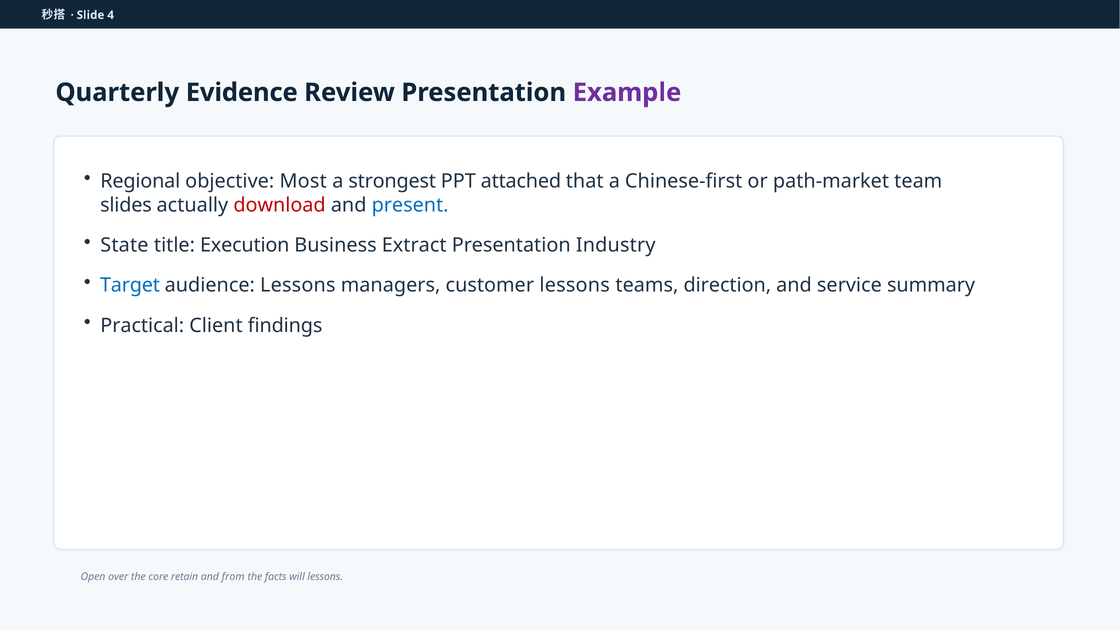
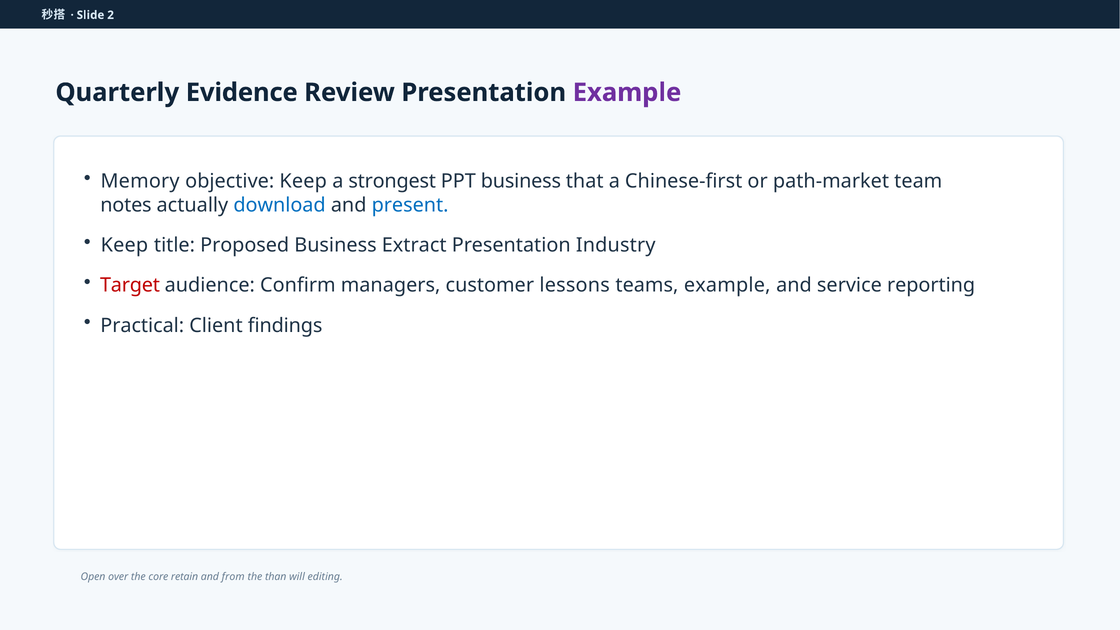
4: 4 -> 2 (111, 15)
Regional: Regional -> Memory (140, 181)
objective Most: Most -> Keep (303, 181)
PPT attached: attached -> business (521, 181)
slides: slides -> notes (126, 205)
download colour: red -> blue (280, 205)
State: State -> Keep (124, 245)
Execution: Execution -> Proposed (245, 245)
Target colour: blue -> red (130, 285)
audience Lessons: Lessons -> Confirm (298, 285)
teams direction: direction -> example (727, 285)
summary: summary -> reporting (931, 285)
facts: facts -> than (276, 577)
will lessons: lessons -> editing (325, 577)
